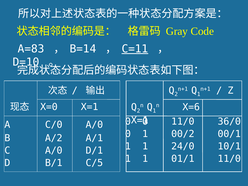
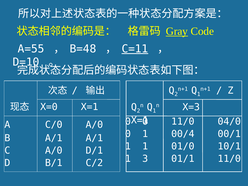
Gray underline: none -> present (177, 31)
A=83: A=83 -> A=55 (31, 49)
B=14: B=14 -> B=48 (83, 49)
X=6: X=6 -> X=3 (191, 107)
36/0: 36/0 -> 04/0 (229, 121)
00/2: 00/2 -> 00/4 (183, 134)
B A/2: A/2 -> A/1 (54, 138)
24/0: 24/0 -> 01/0 (183, 146)
1: 1 -> 3 (145, 159)
C/5: C/5 -> C/2 (94, 163)
